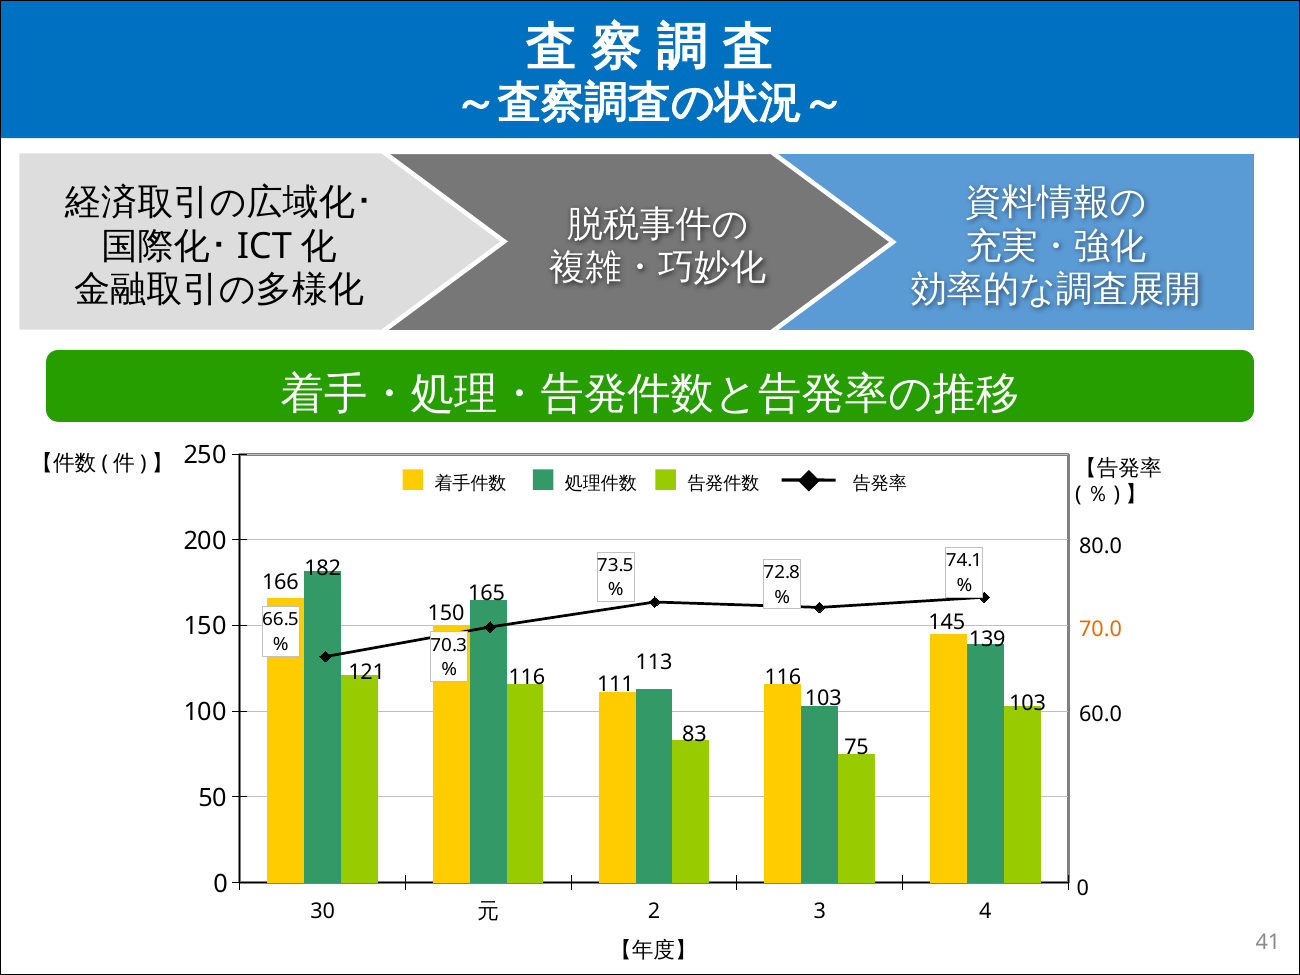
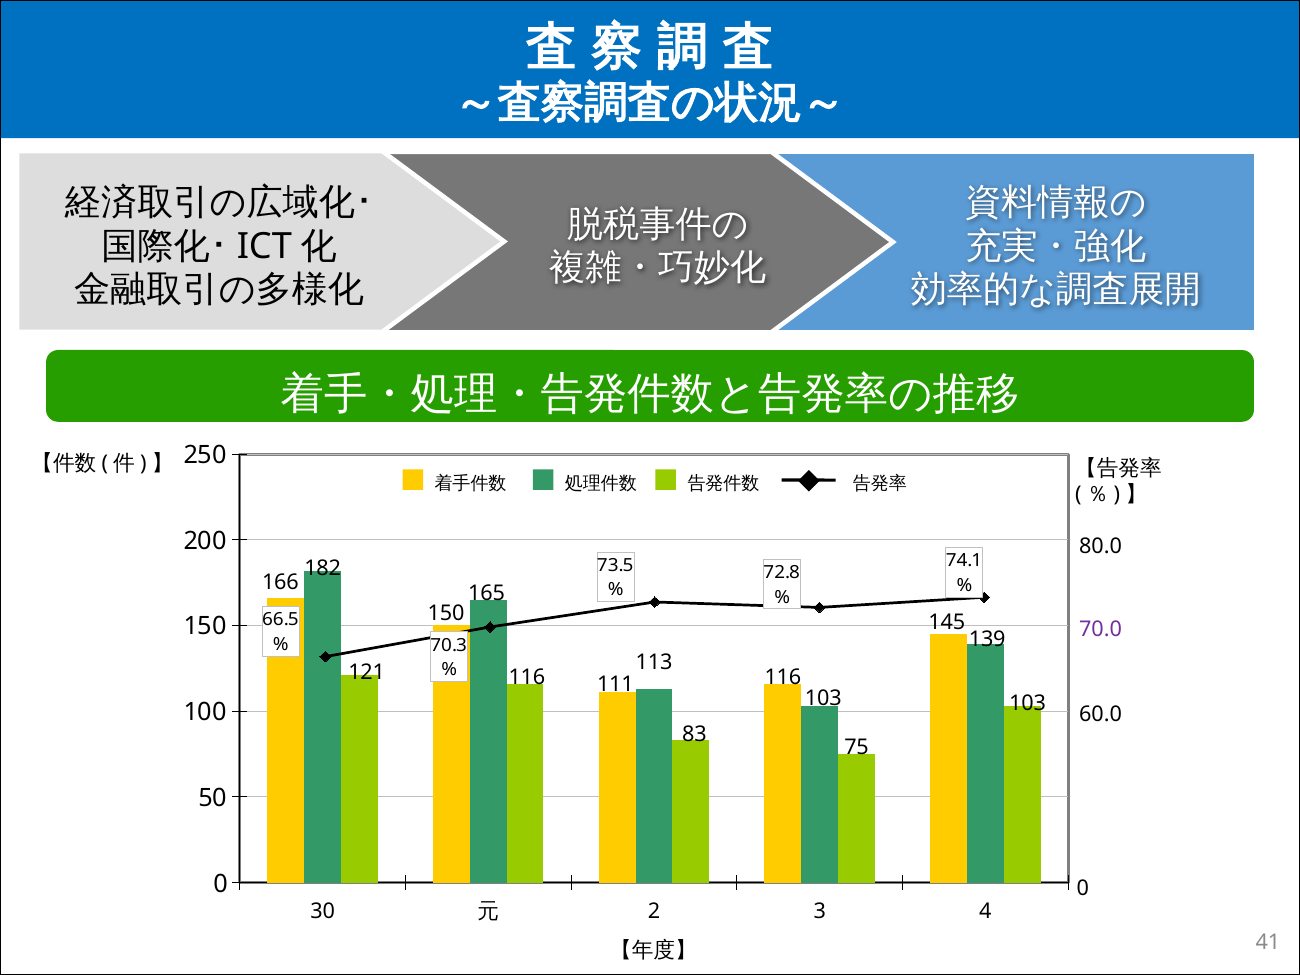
70.0 colour: orange -> purple (1101, 630)
